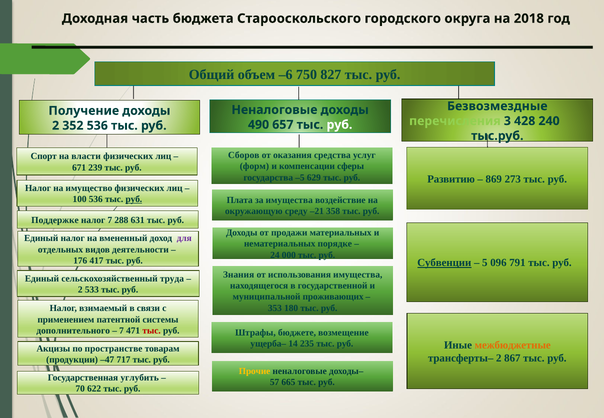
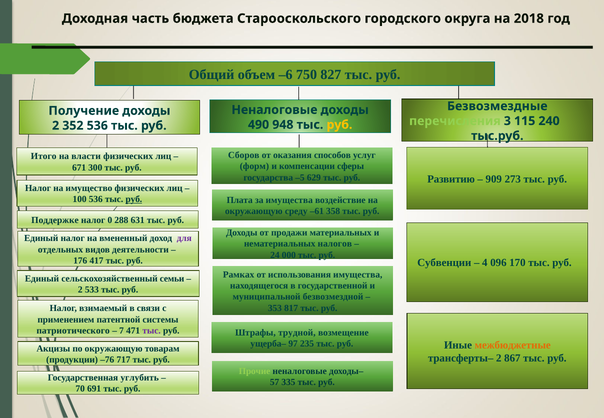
428: 428 -> 115 (525, 121)
657: 657 -> 948 (283, 125)
руб colour: white -> yellow (339, 125)
средства: средства -> способов (332, 155)
Спорт: Спорт -> Итого (44, 156)
239: 239 -> 300 (95, 168)
869: 869 -> 909 (494, 179)
–21: –21 -> –61 (317, 211)
налог 7: 7 -> 0 (110, 220)
порядке: порядке -> налогов (335, 244)
Субвенции underline: present -> none (444, 263)
5: 5 -> 4 (485, 263)
791: 791 -> 170 (517, 263)
Знания: Знания -> Рамках (239, 275)
труда: труда -> семьи (172, 279)
проживающих: проживающих -> безвозмездной (333, 297)
180: 180 -> 817 (291, 308)
дополнительного: дополнительного -> патриотического (73, 331)
тыс colour: red -> purple (152, 331)
бюджете: бюджете -> трудной (297, 333)
14: 14 -> 97 (293, 344)
по пространстве: пространстве -> окружающую (114, 349)
–47: –47 -> –76 (107, 360)
Прочие colour: yellow -> light green (255, 371)
665: 665 -> 335 (288, 383)
622: 622 -> 691 (94, 389)
